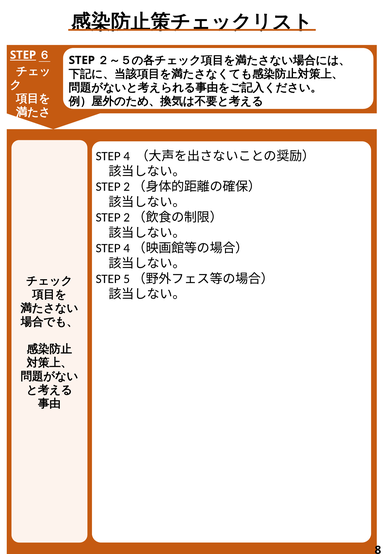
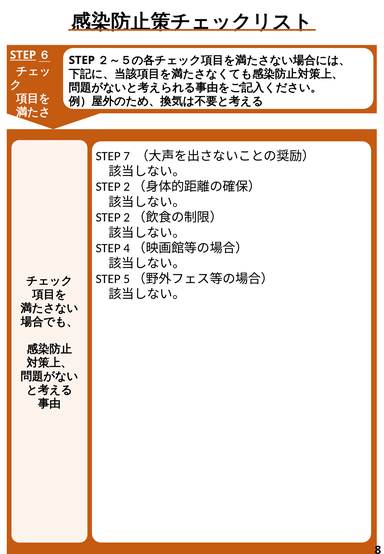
4: 4 -> 7 (127, 156)
